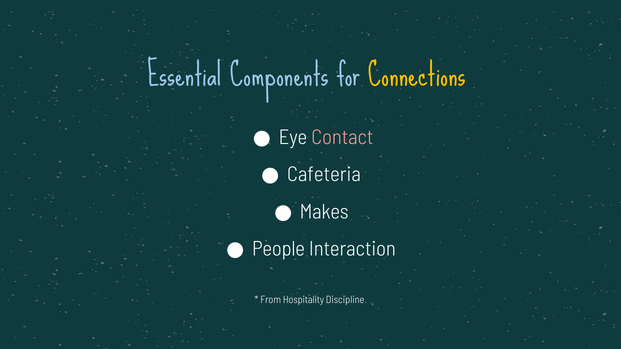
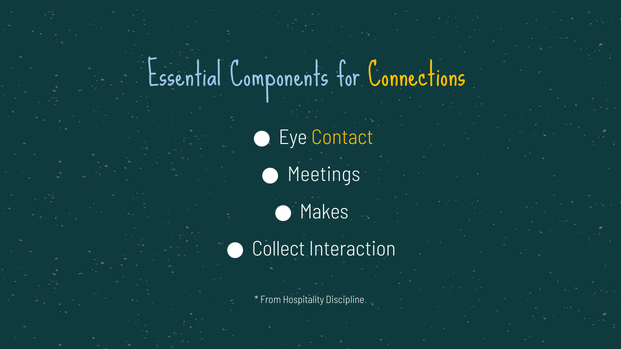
Contact colour: pink -> yellow (342, 138)
Cafeteria: Cafeteria -> Meetings (324, 175)
People: People -> Collect (279, 249)
